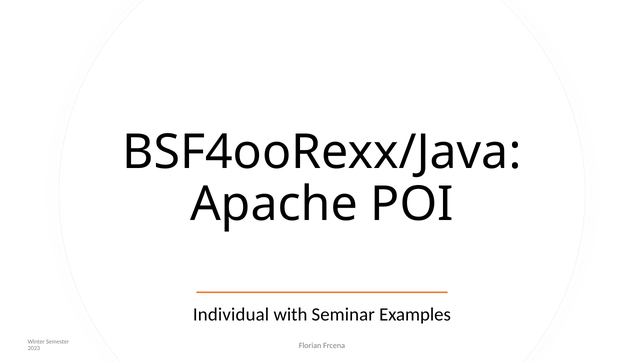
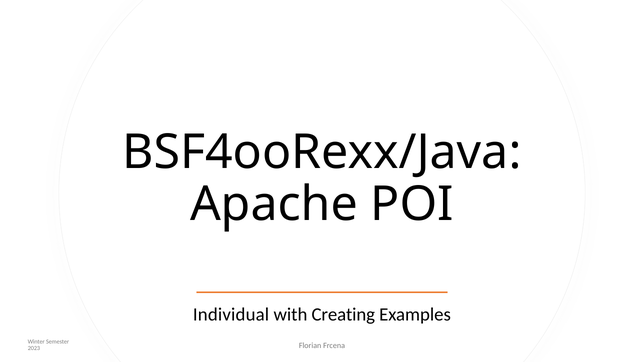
Seminar: Seminar -> Creating (343, 315)
